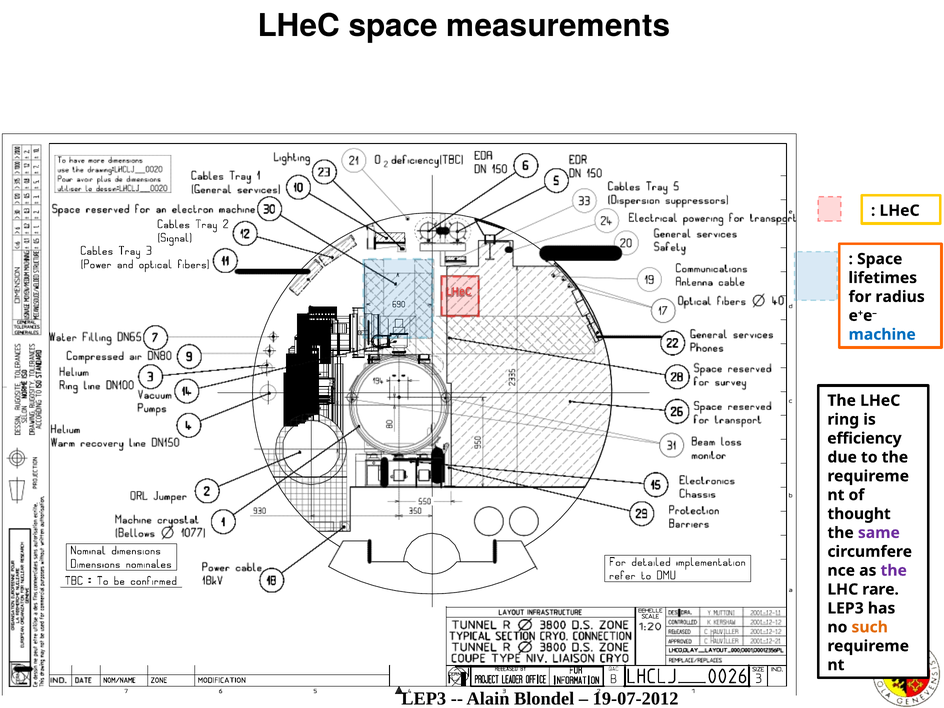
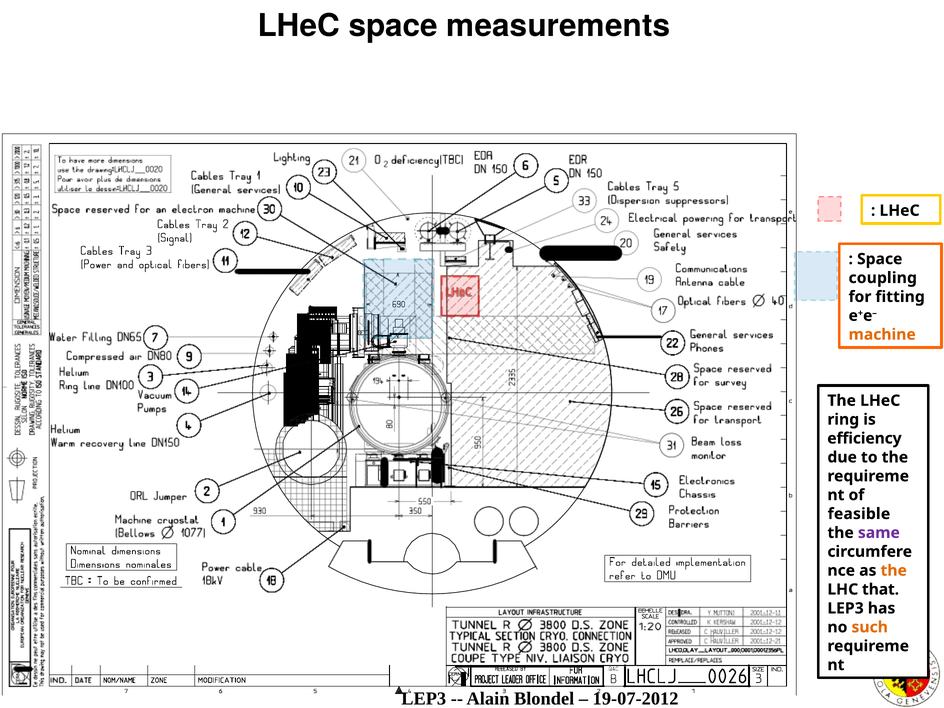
lifetimes: lifetimes -> coupling (883, 278)
radius: radius -> fitting (900, 297)
machine colour: blue -> orange (882, 335)
thought: thought -> feasible (859, 514)
the colour: purple -> orange (894, 571)
rare: rare -> that (881, 589)
